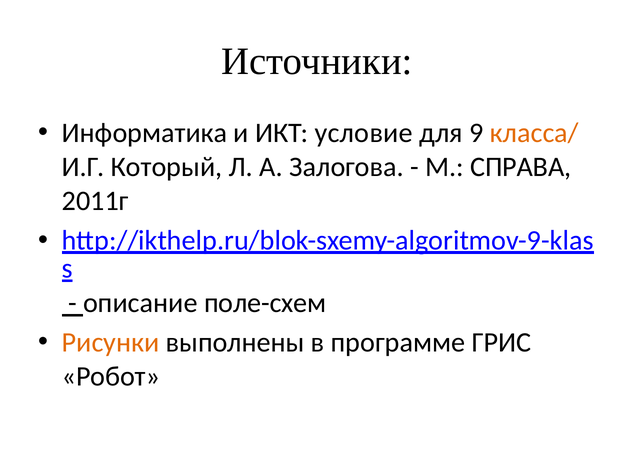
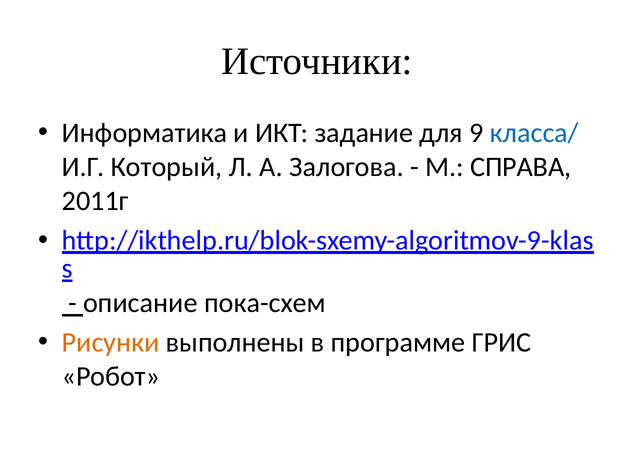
условие: условие -> задание (364, 133)
класса/ colour: orange -> blue (534, 133)
поле-схем: поле-схем -> пока-схем (265, 303)
